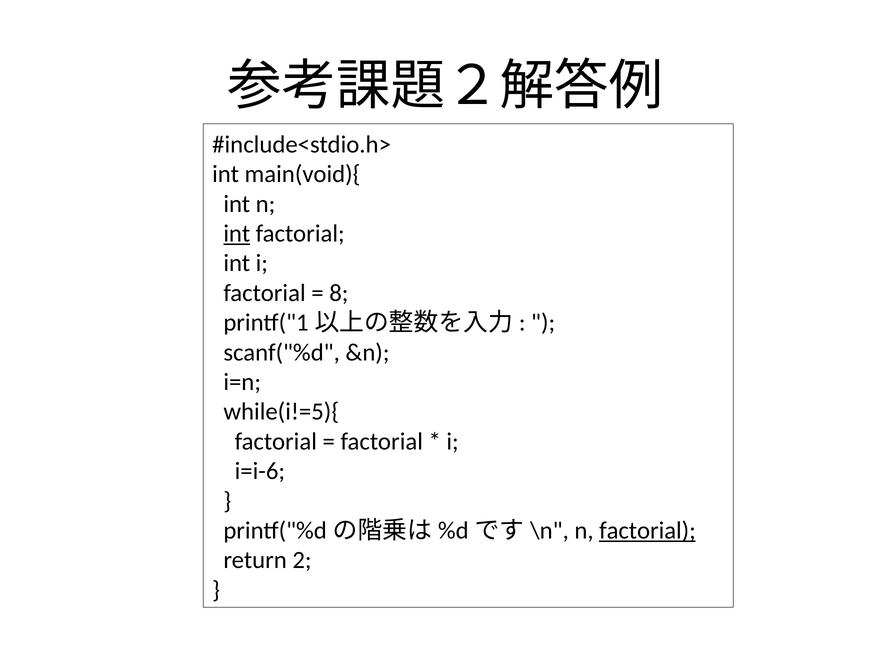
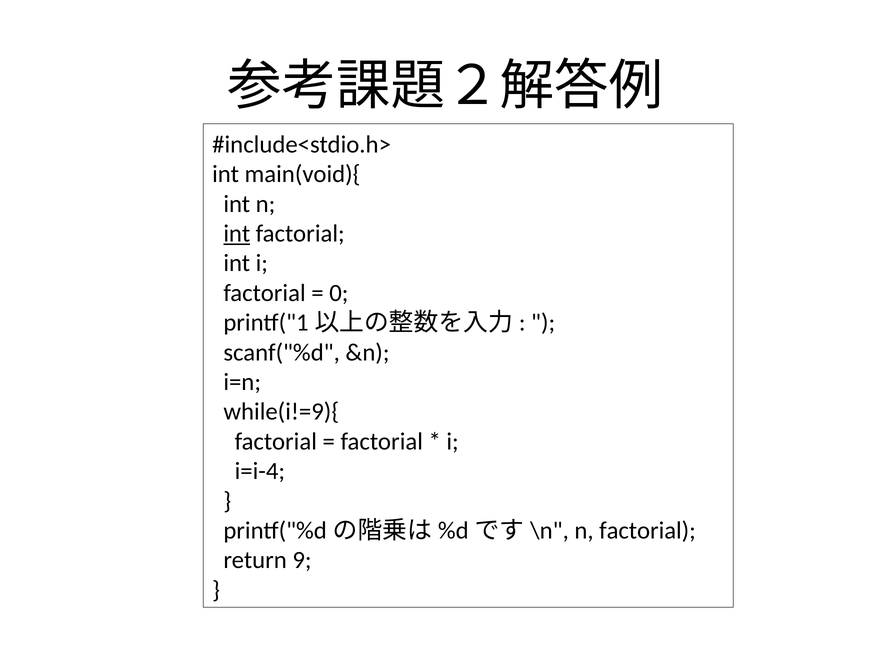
8: 8 -> 0 (339, 293)
while(i!=5){: while(i!=5){ -> while(i!=9){ (281, 412)
i=i-6: i=i-6 -> i=i-4 (260, 471)
factorial underline: present -> none (647, 531)
2: 2 -> 9 (302, 561)
